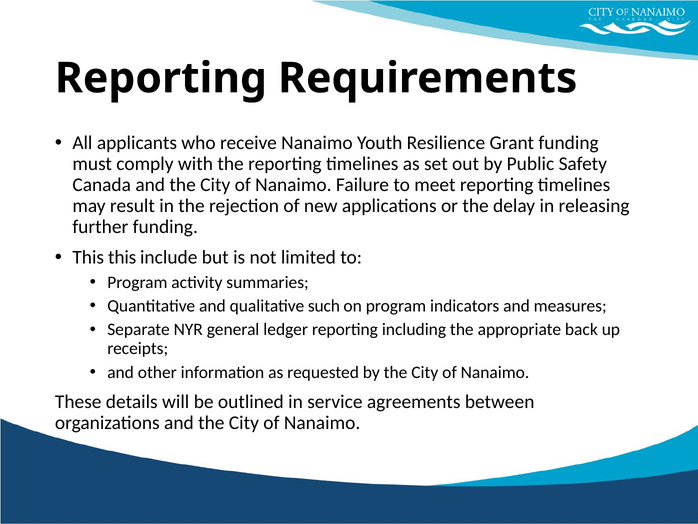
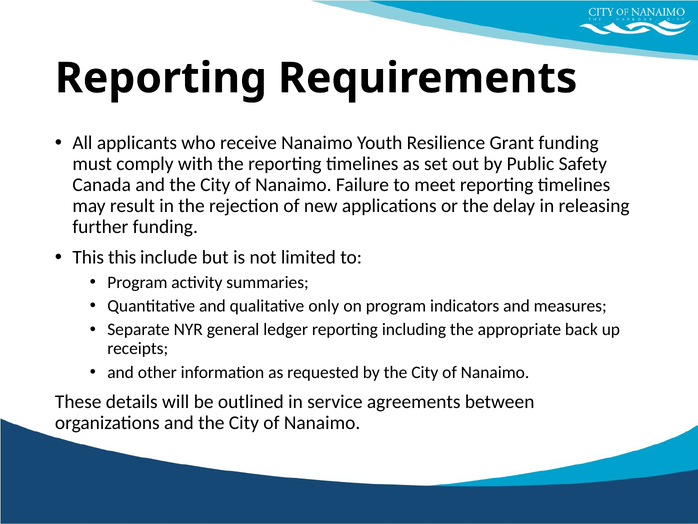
such: such -> only (324, 306)
